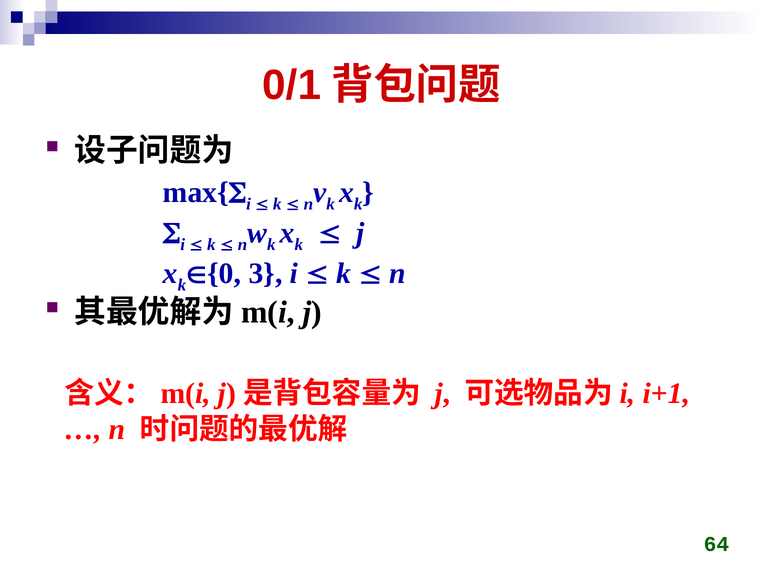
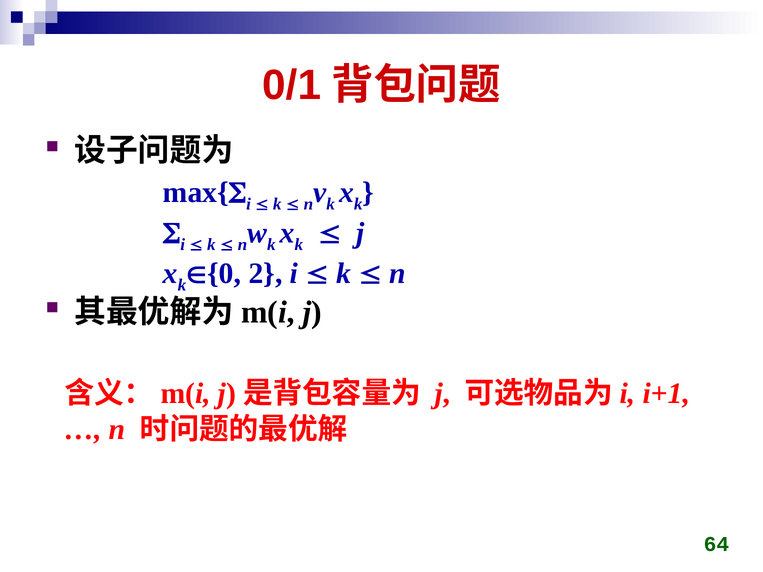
3: 3 -> 2 (266, 274)
